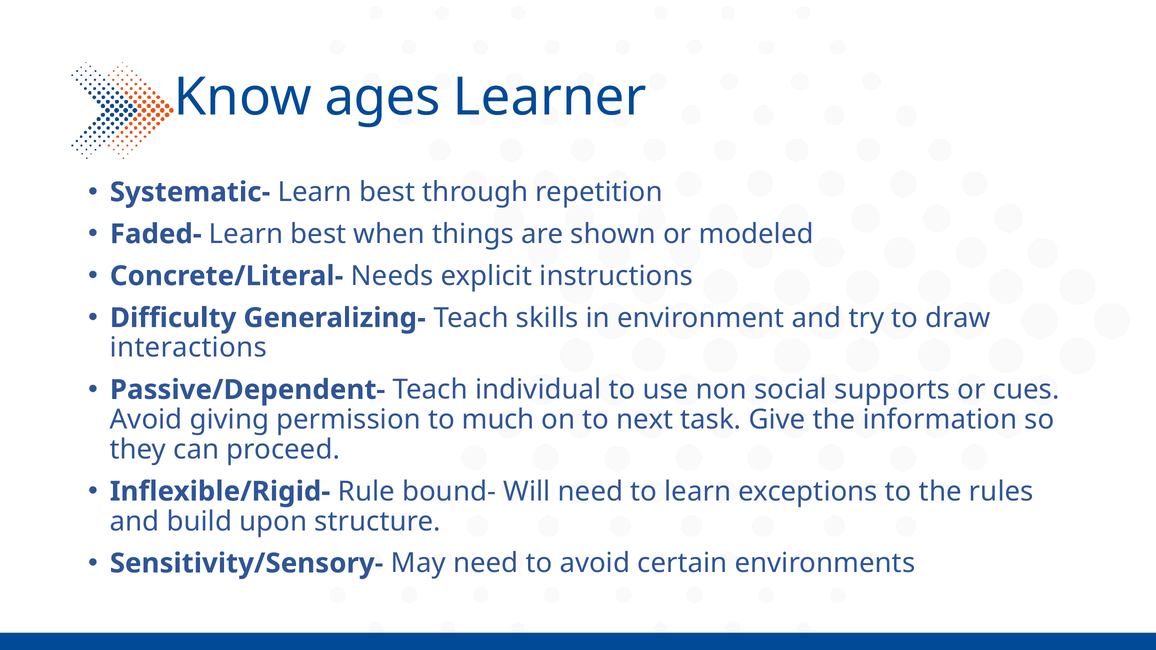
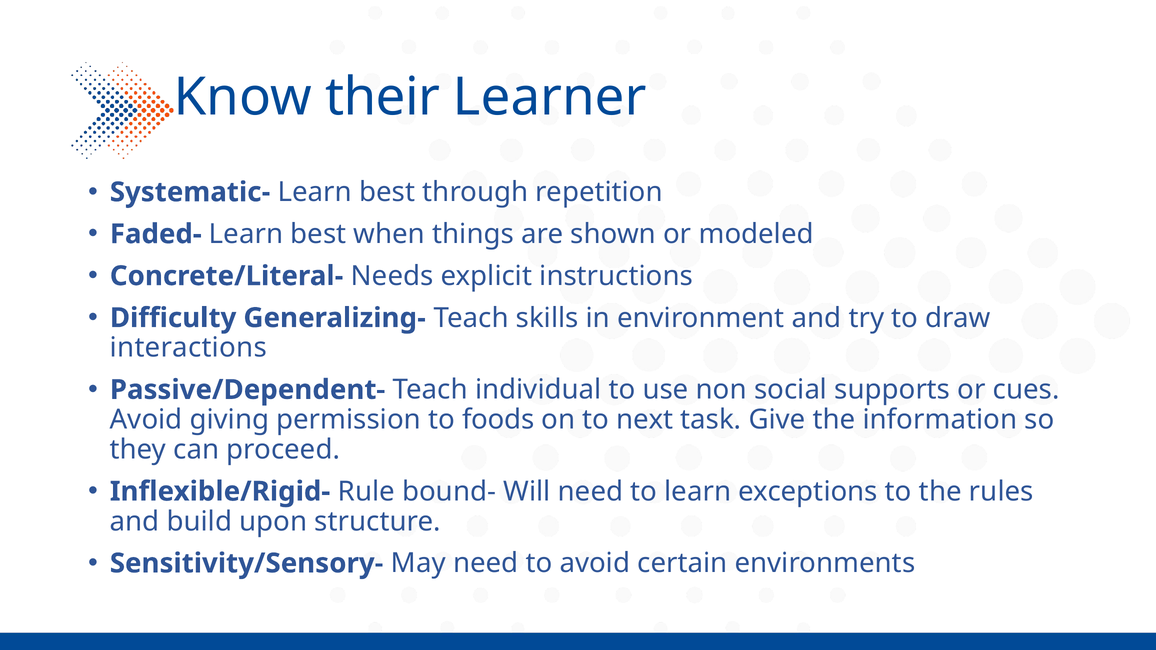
ages: ages -> their (383, 97)
much: much -> foods (498, 420)
